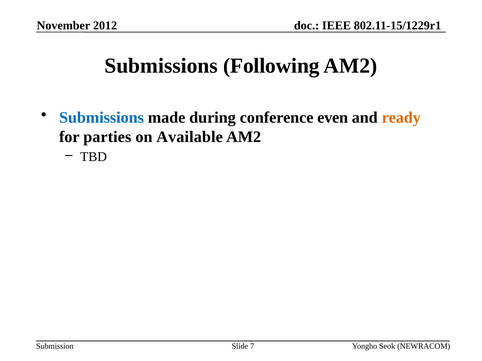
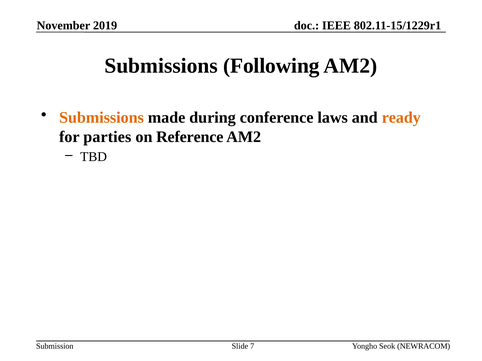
2012: 2012 -> 2019 (105, 26)
Submissions colour: blue -> orange (101, 118)
even: even -> laws (333, 118)
Available: Available -> Reference (190, 137)
